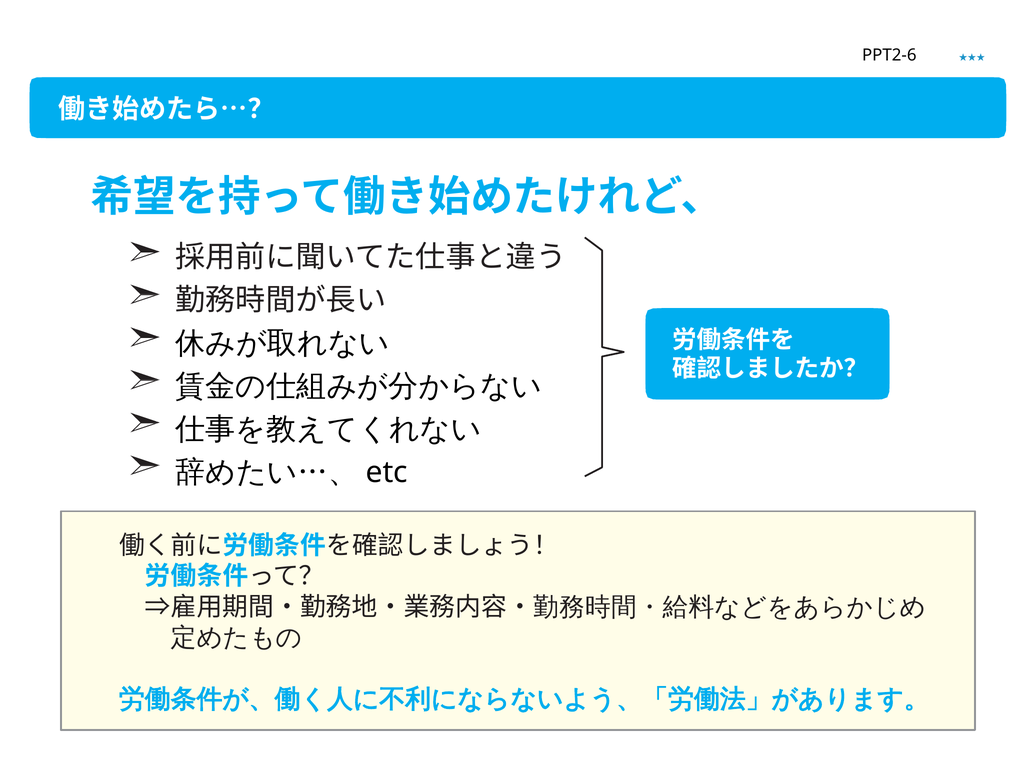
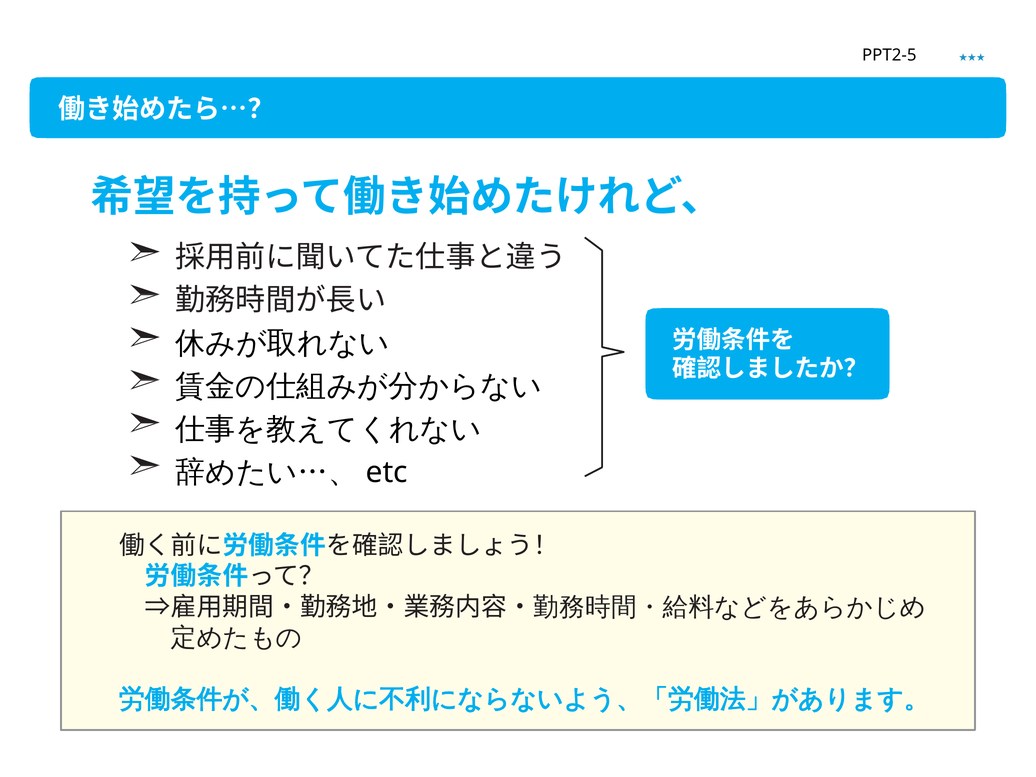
PPT2-6: PPT2-6 -> PPT2-5 (889, 55)
